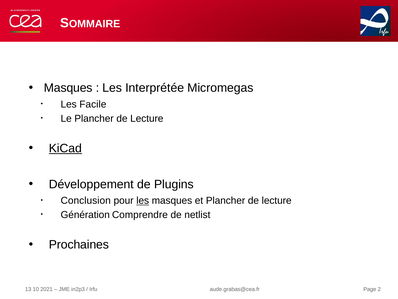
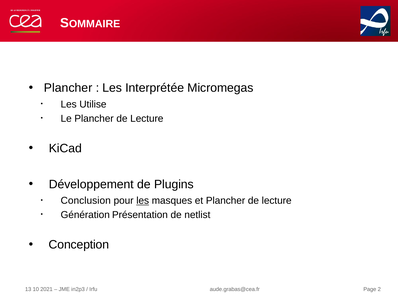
Masques: Masques -> Plancher (68, 88)
Facile: Facile -> Utilise (93, 104)
KiCad underline: present -> none (65, 148)
Comprendre: Comprendre -> Présentation (140, 215)
Prochaines: Prochaines -> Conception (79, 244)
